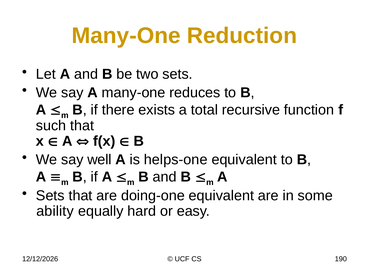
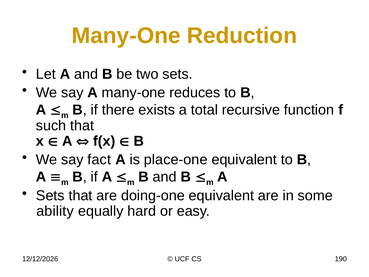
well: well -> fact (99, 159)
helps-one: helps-one -> place-one (176, 159)
